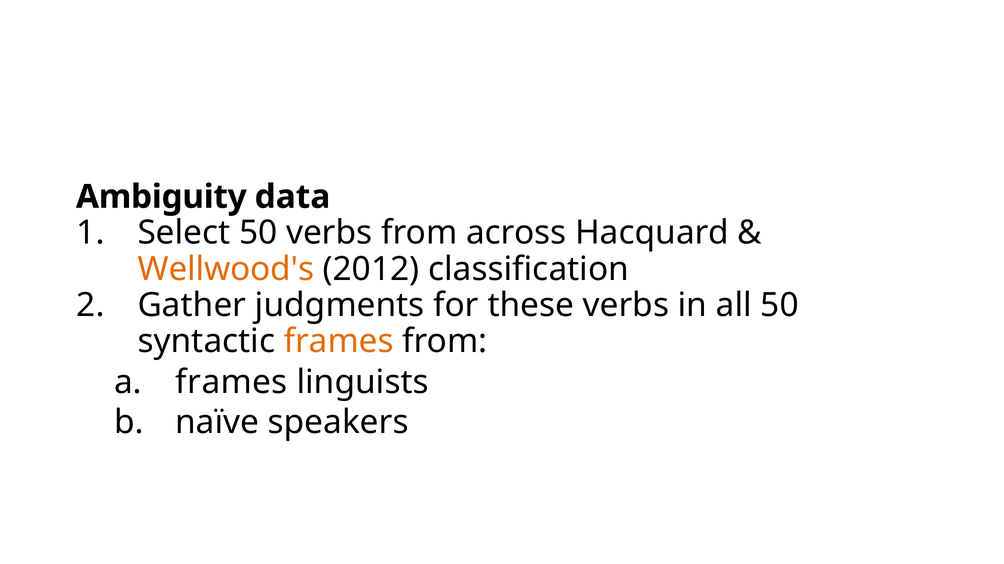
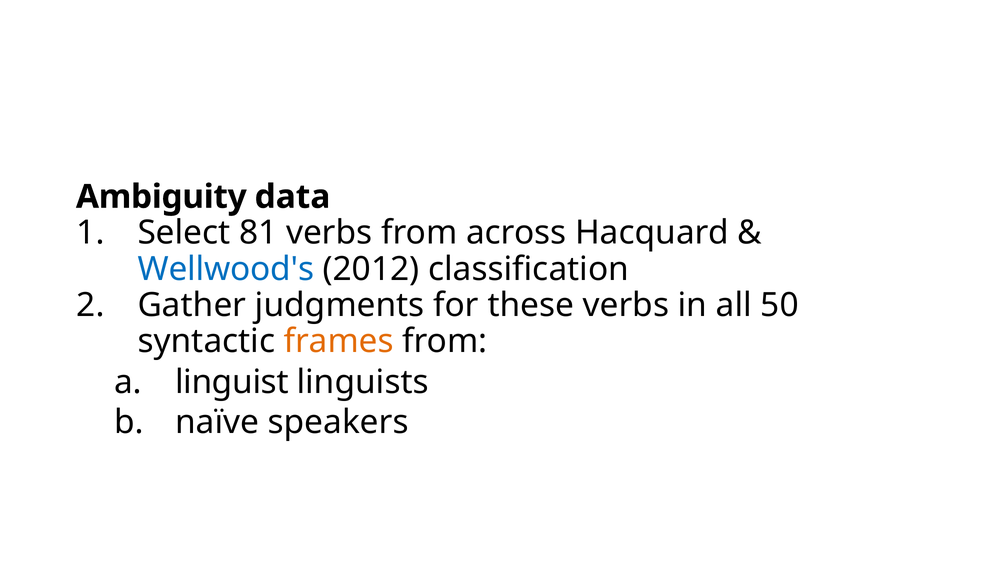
Select 50: 50 -> 81 (258, 233)
Wellwood's colour: orange -> blue (226, 269)
frames: frames -> linguist (232, 382)
